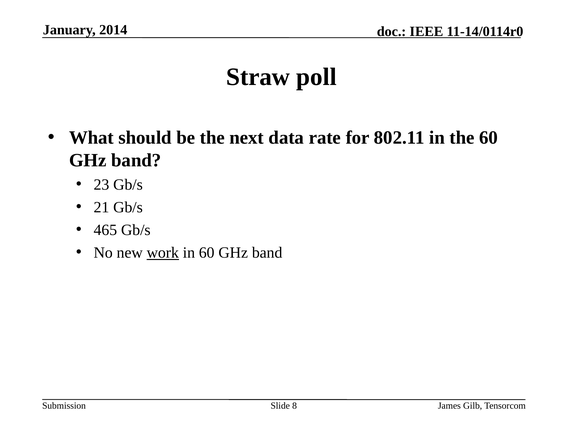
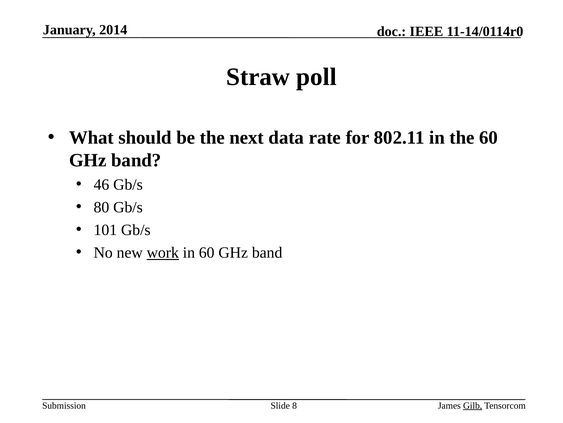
23: 23 -> 46 (101, 184)
21: 21 -> 80 (101, 207)
465: 465 -> 101 (105, 230)
Gilb underline: none -> present (473, 405)
